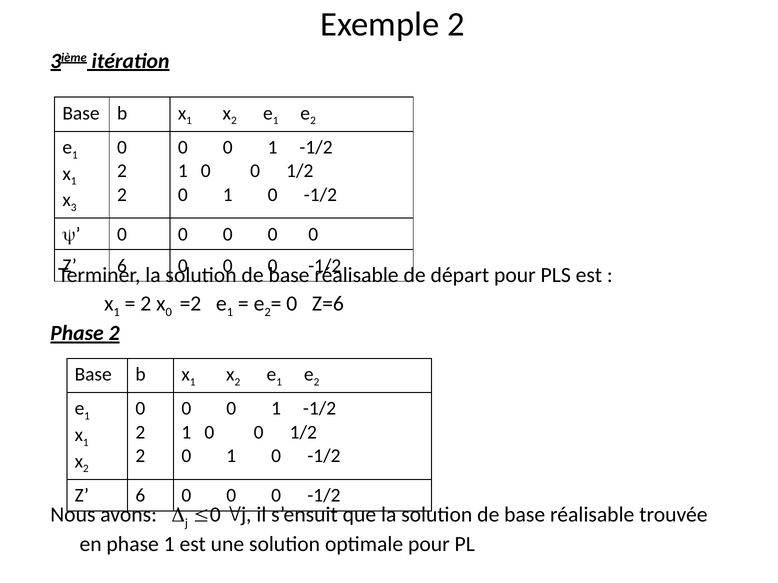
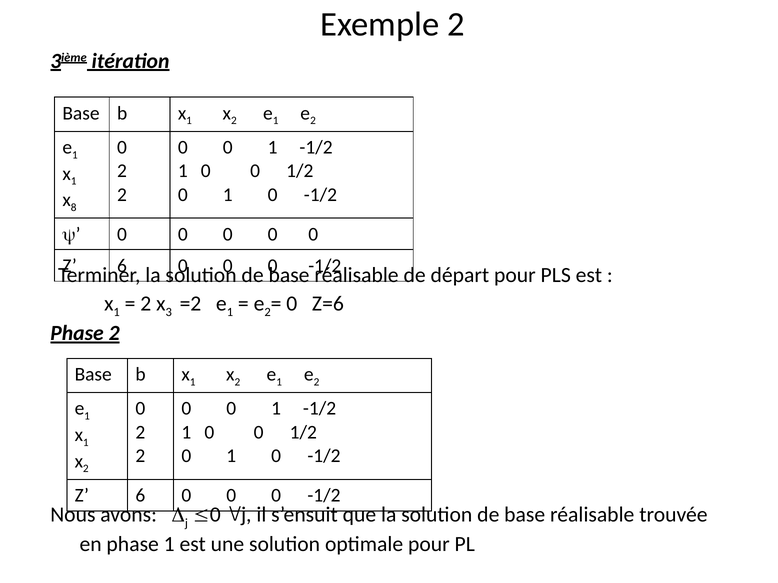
3: 3 -> 8 (74, 208)
0: 0 -> 3 (169, 312)
